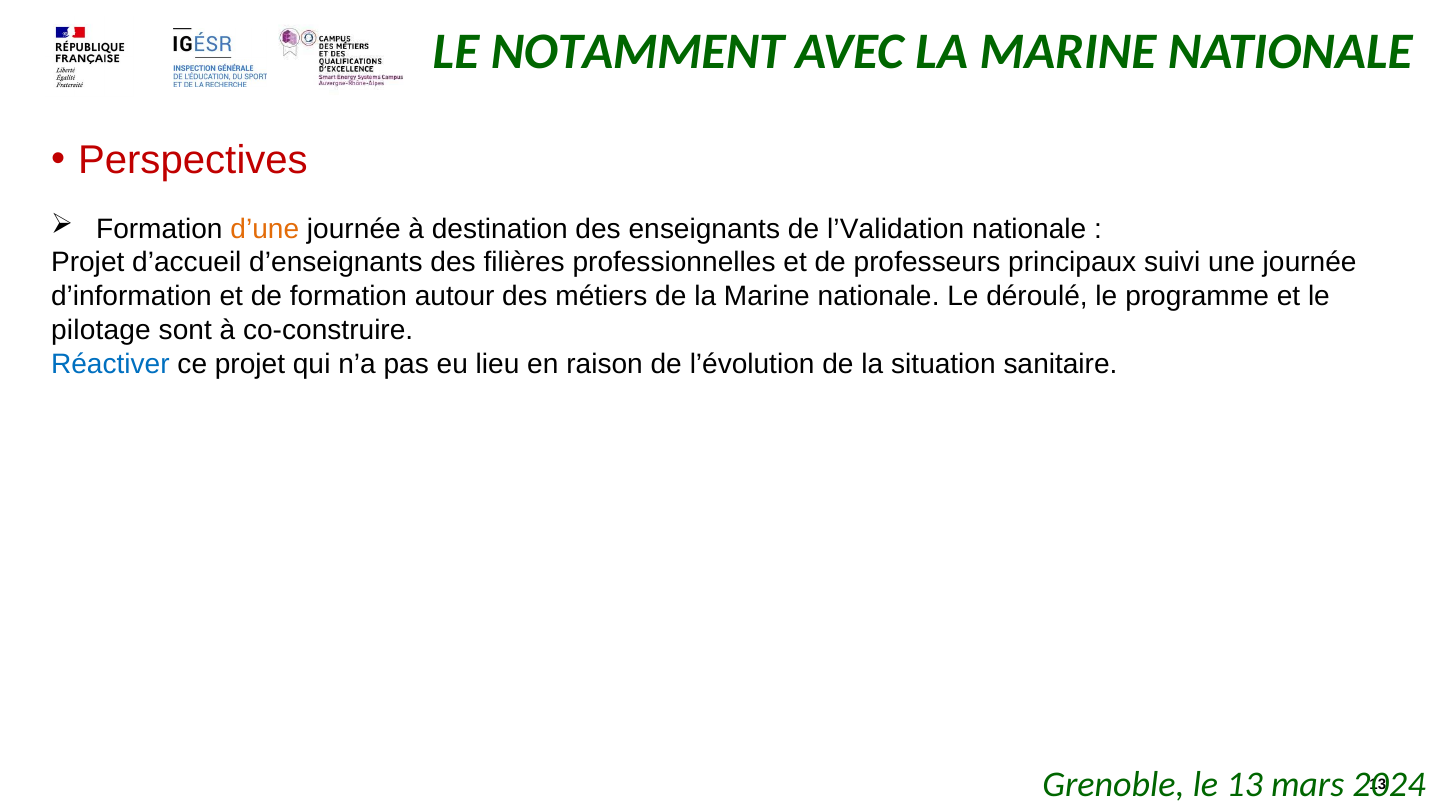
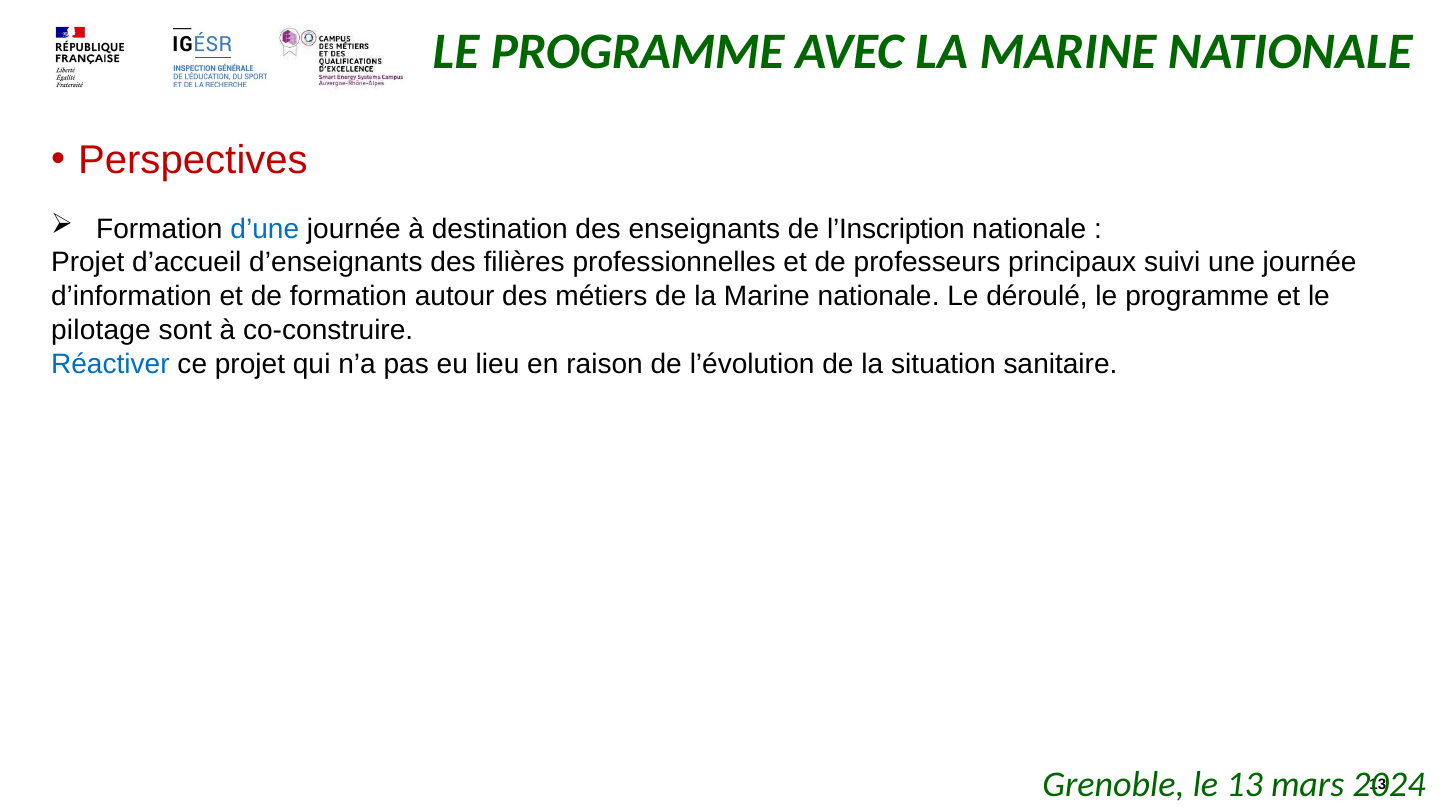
NOTAMMENT: NOTAMMENT -> PROGRAMME (638, 51)
d’une colour: orange -> blue (265, 229)
l’Validation: l’Validation -> l’Inscription (896, 229)
